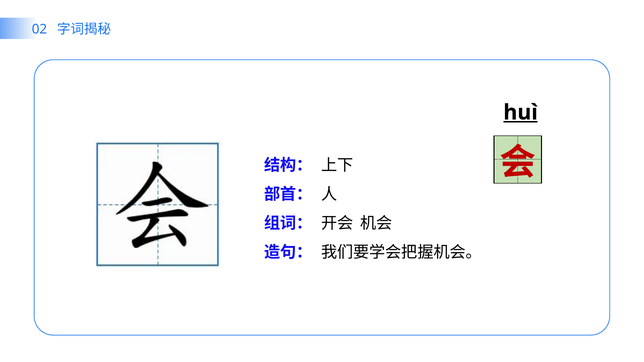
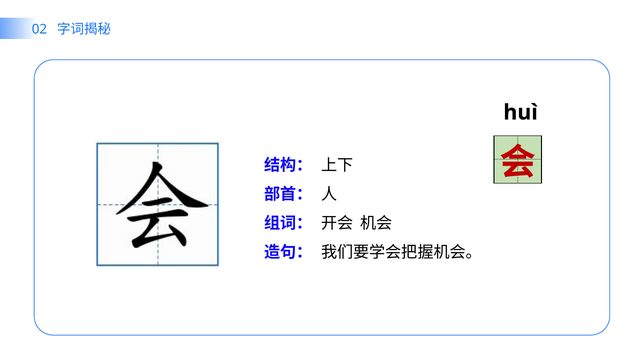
huì underline: present -> none (521, 113)
